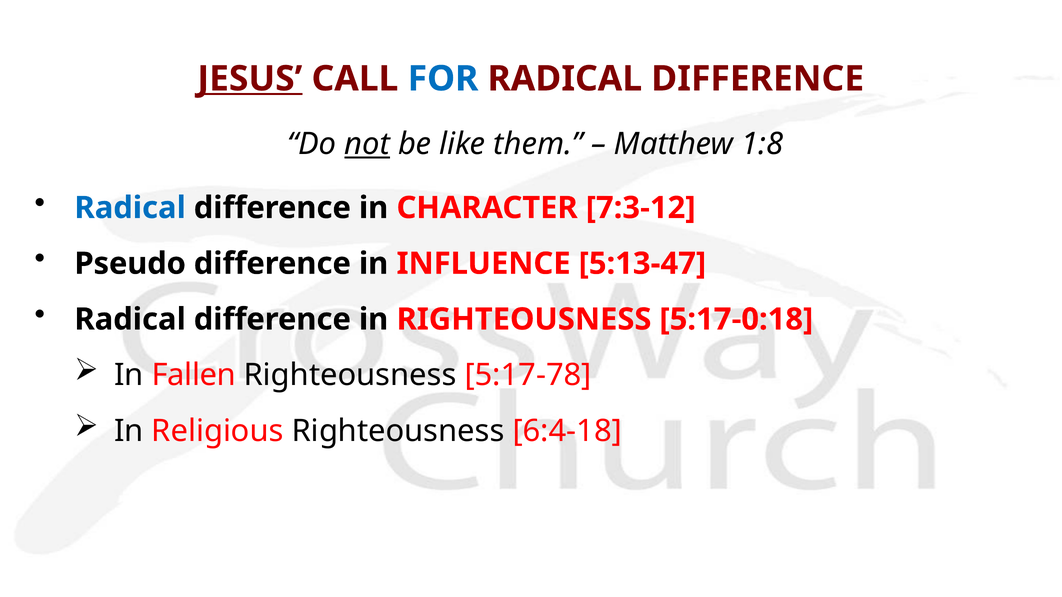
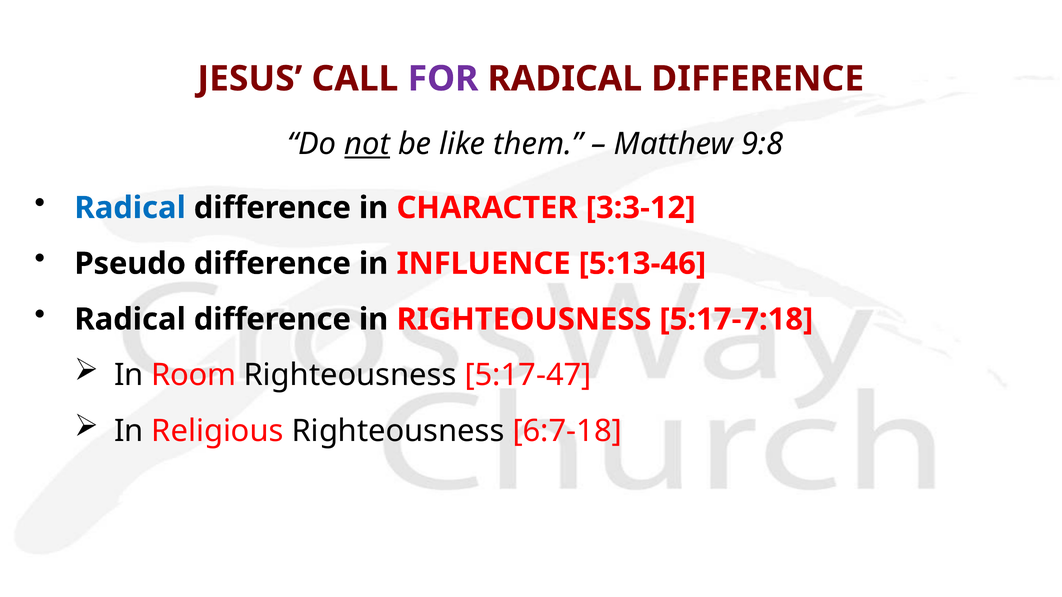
JESUS underline: present -> none (250, 79)
FOR colour: blue -> purple (443, 79)
1:8: 1:8 -> 9:8 (762, 144)
7:3-12: 7:3-12 -> 3:3-12 (641, 208)
5:13-47: 5:13-47 -> 5:13-46 (642, 264)
5:17-0:18: 5:17-0:18 -> 5:17-7:18 (736, 320)
Fallen: Fallen -> Room (194, 375)
5:17-78: 5:17-78 -> 5:17-47 (528, 375)
6:4-18: 6:4-18 -> 6:7-18 (567, 431)
